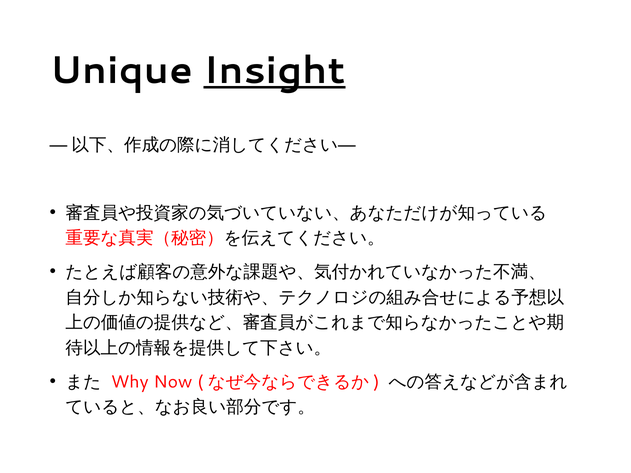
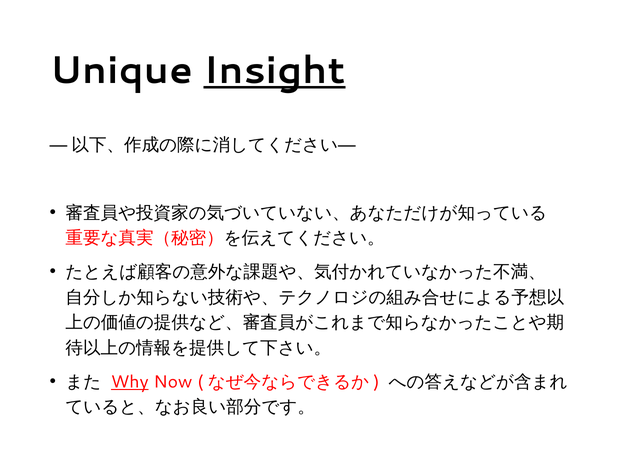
Why underline: none -> present (130, 382)
